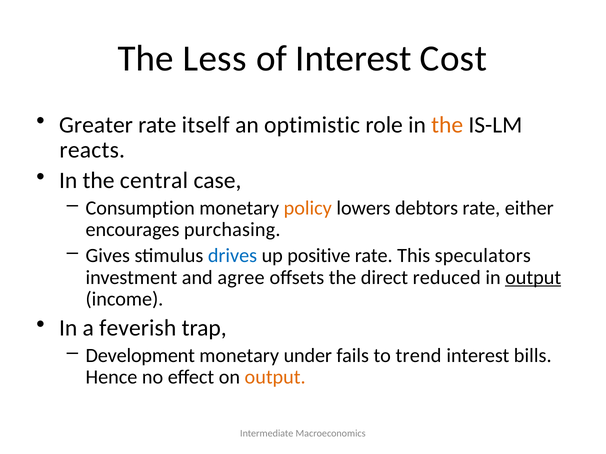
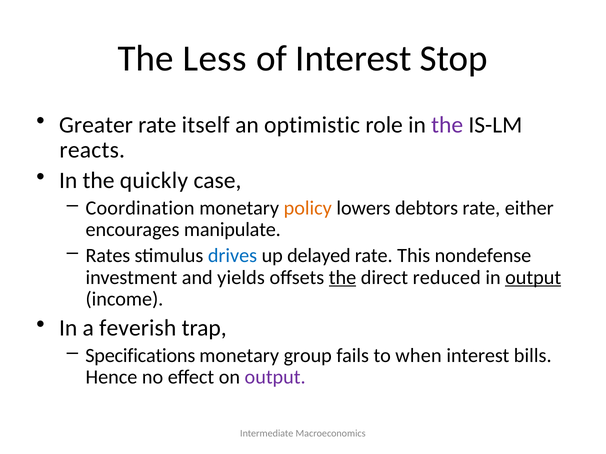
Cost: Cost -> Stop (454, 59)
the colour: orange -> purple (447, 125)
central: central -> quickly (154, 181)
Consumption: Consumption -> Coordination (140, 208)
purchasing: purchasing -> manipulate (232, 230)
Gives: Gives -> Rates (108, 256)
positive: positive -> delayed (319, 256)
speculators: speculators -> nondefense (483, 256)
agree: agree -> yields (241, 278)
the underline: none -> present (343, 278)
Development: Development -> Specifications (140, 356)
under: under -> group (308, 356)
trend: trend -> when (419, 356)
output colour: orange -> purple (275, 378)
